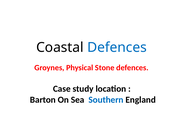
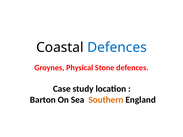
Southern colour: blue -> orange (106, 100)
